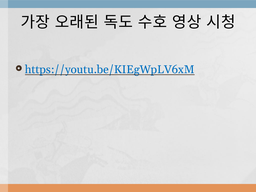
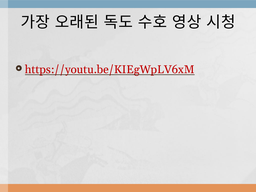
https://youtu.be/KIEgWpLV6xM colour: blue -> red (110, 70)
